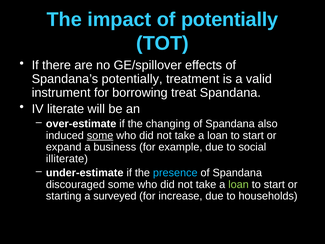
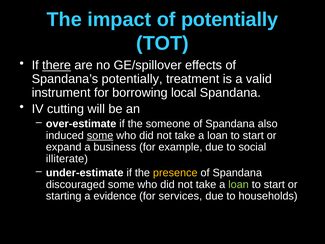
there underline: none -> present (57, 65)
treat: treat -> local (184, 93)
literate: literate -> cutting (66, 109)
changing: changing -> someone (168, 124)
presence colour: light blue -> yellow (175, 173)
surveyed: surveyed -> evidence (115, 196)
increase: increase -> services (180, 196)
